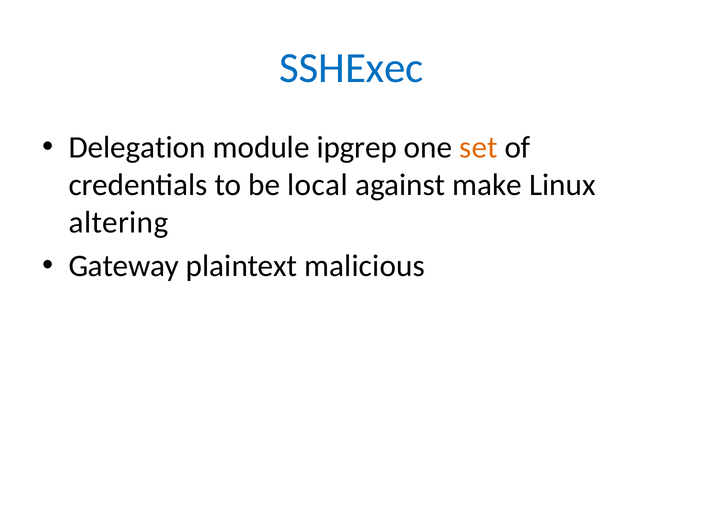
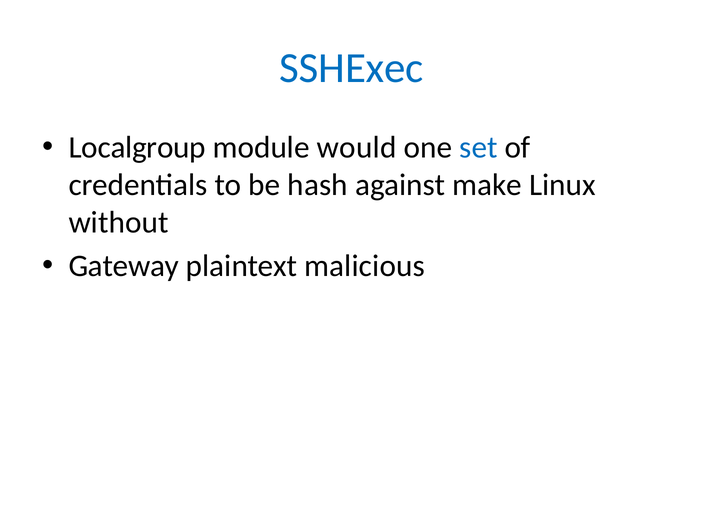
Delegation: Delegation -> Localgroup (137, 147)
ipgrep: ipgrep -> would (357, 147)
set colour: orange -> blue (478, 147)
local: local -> hash (318, 185)
altering: altering -> without (119, 222)
